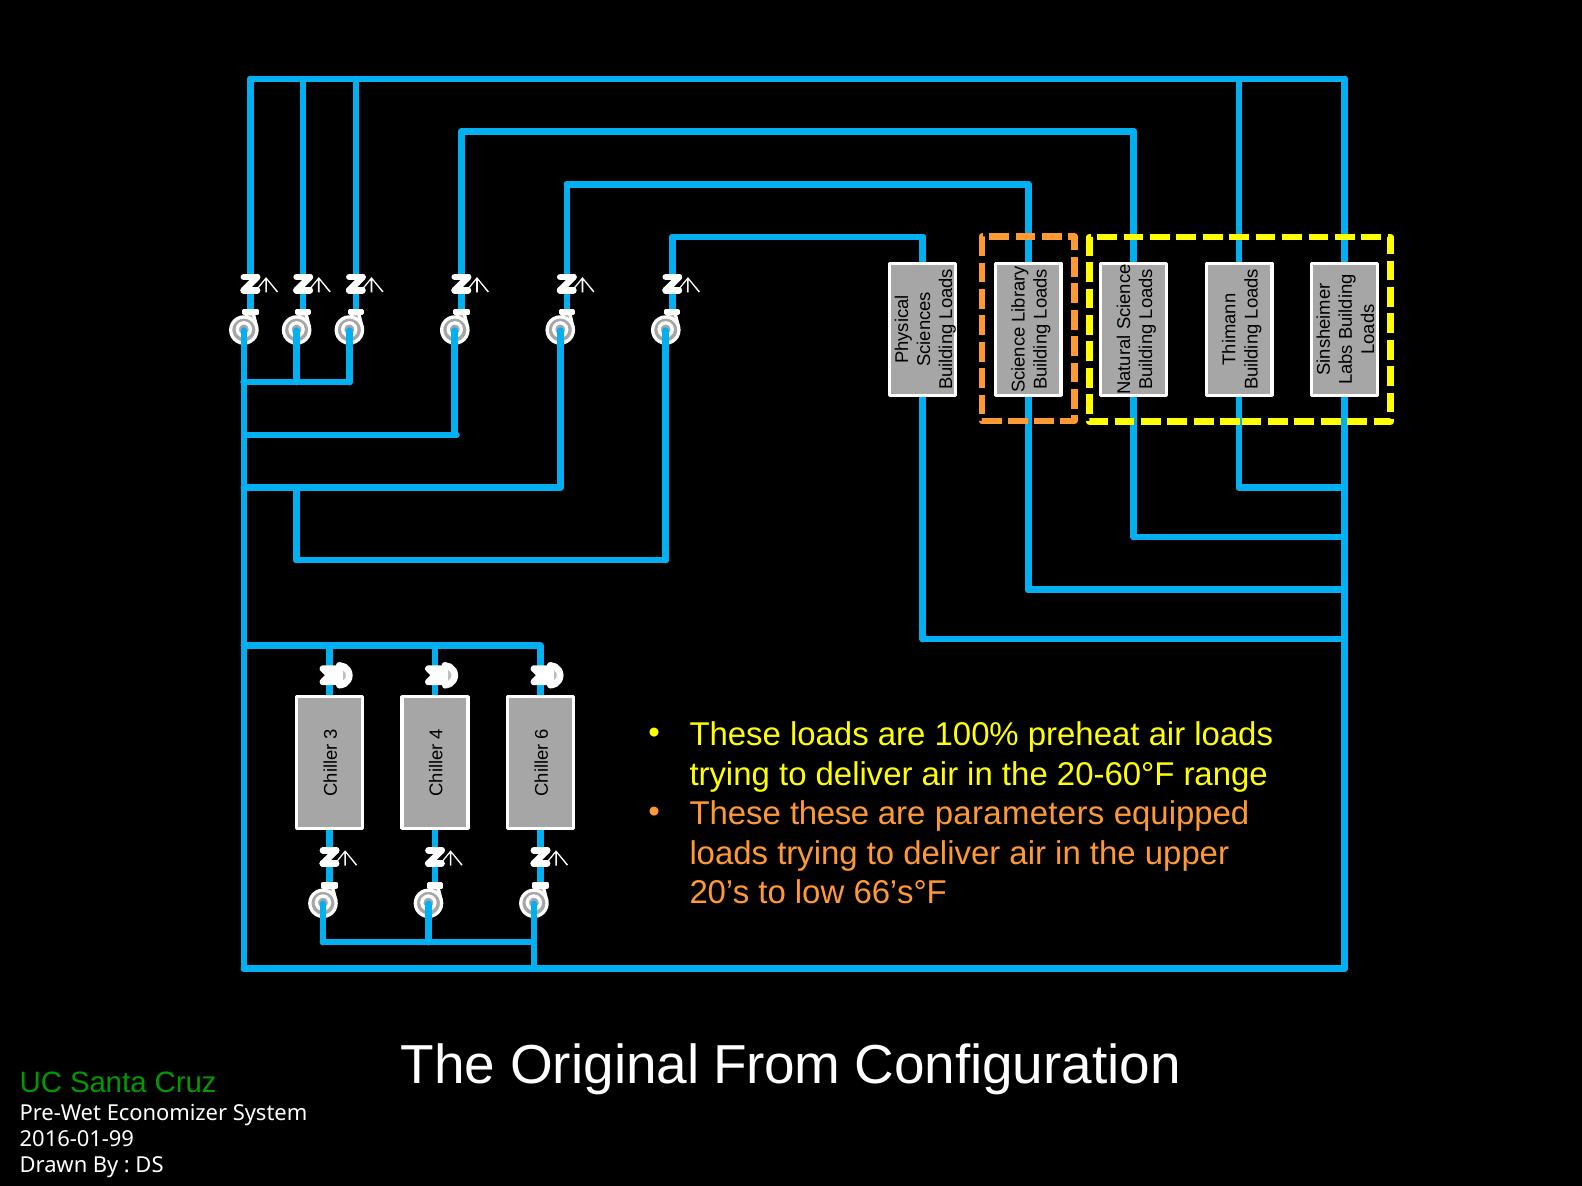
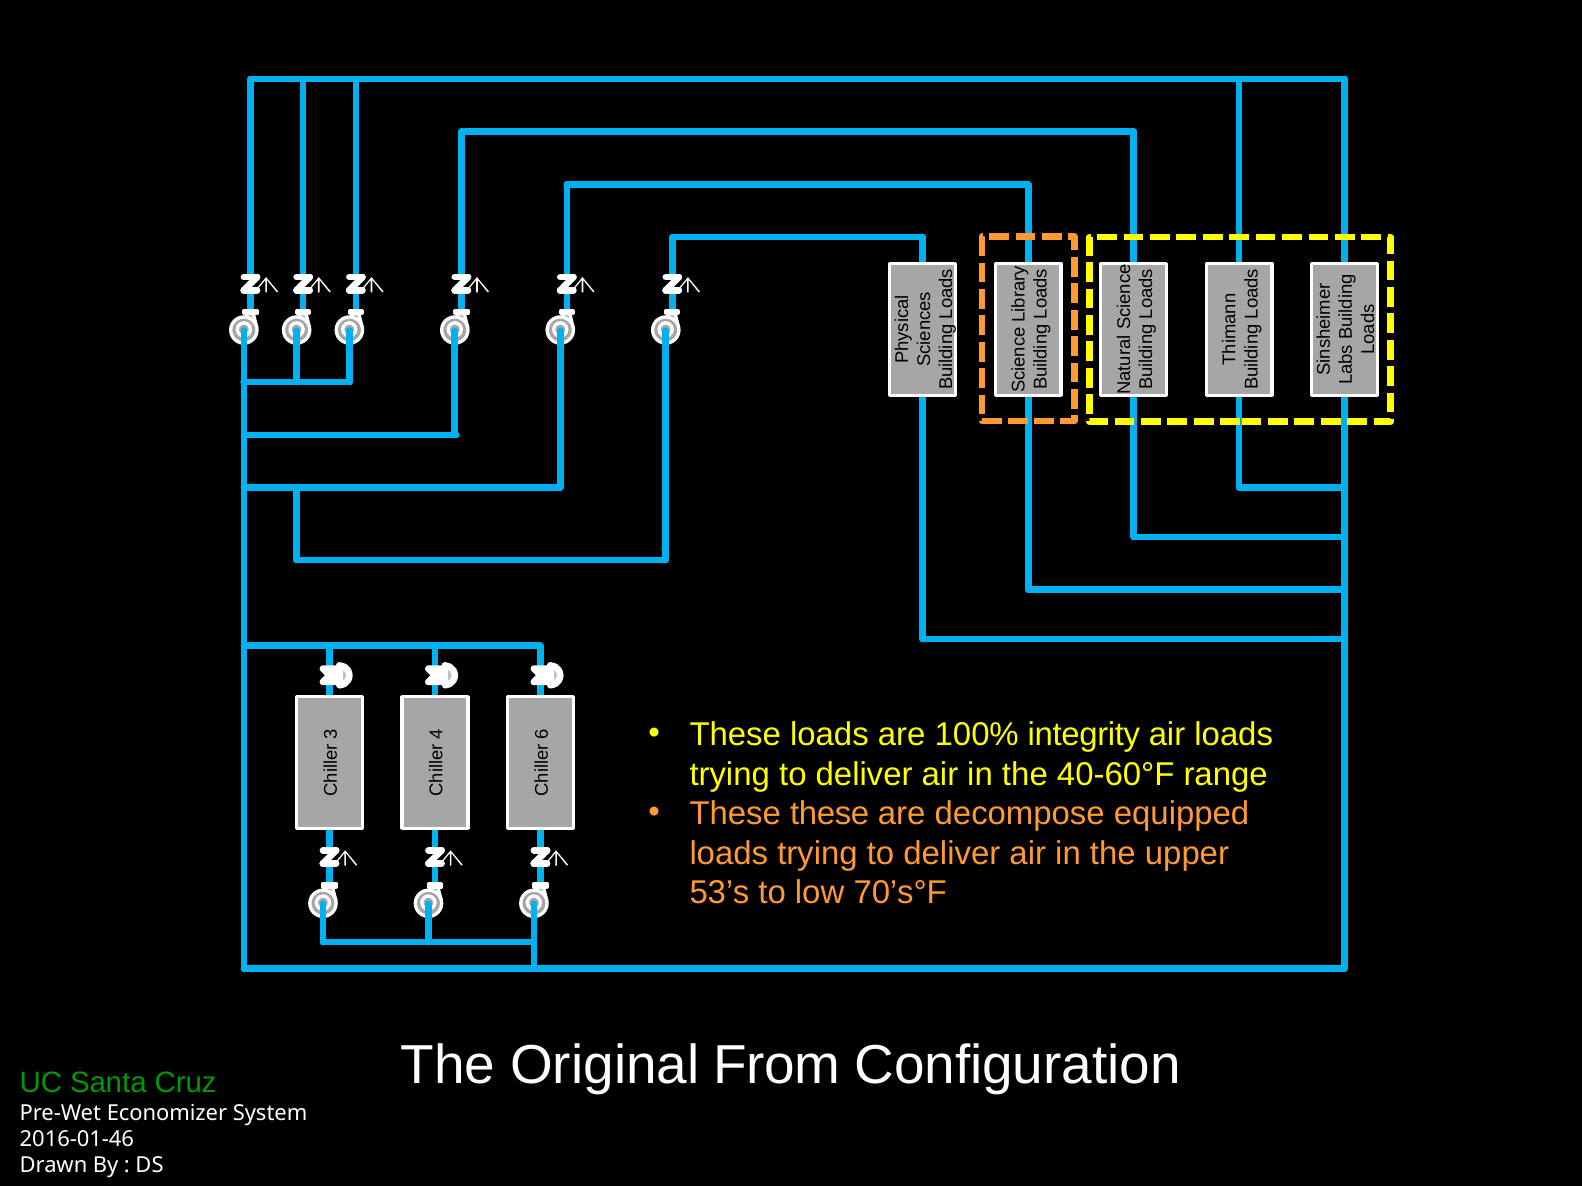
preheat: preheat -> integrity (1084, 735)
20-60°F: 20-60°F -> 40-60°F (1116, 775)
parameters: parameters -> decompose (1020, 814)
20’s: 20’s -> 53’s (720, 893)
66’s°F: 66’s°F -> 70’s°F (900, 893)
2016-01-99: 2016-01-99 -> 2016-01-46 (77, 1140)
